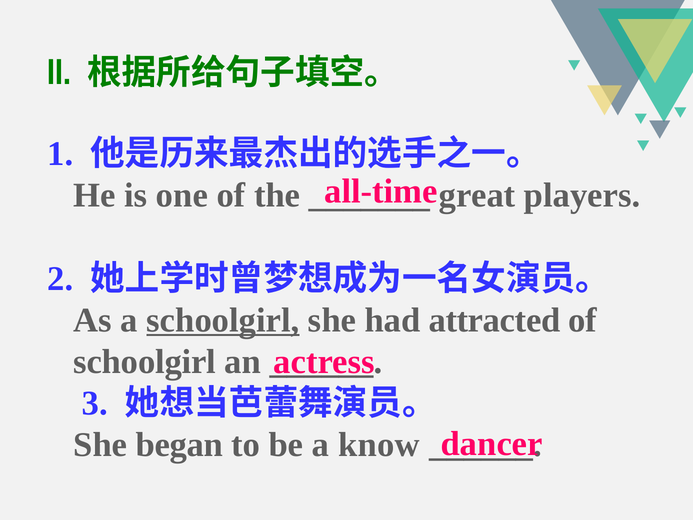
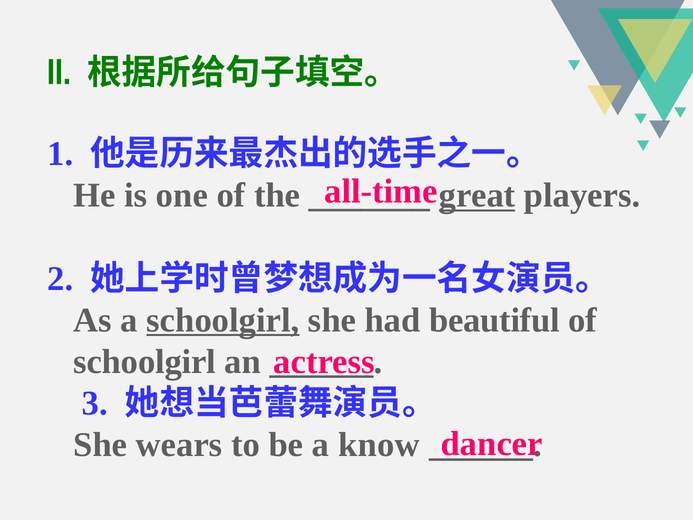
great underline: none -> present (477, 195)
attracted: attracted -> beautiful (494, 320)
began: began -> wears (179, 445)
